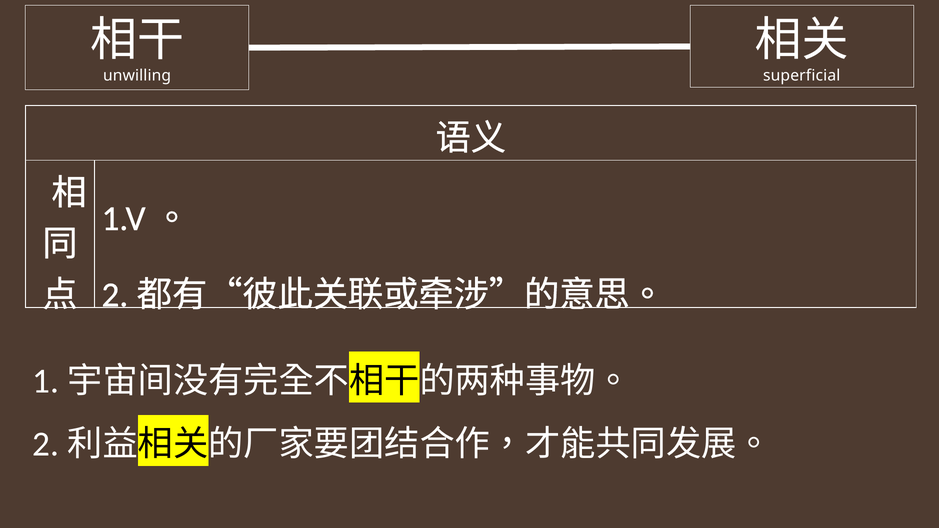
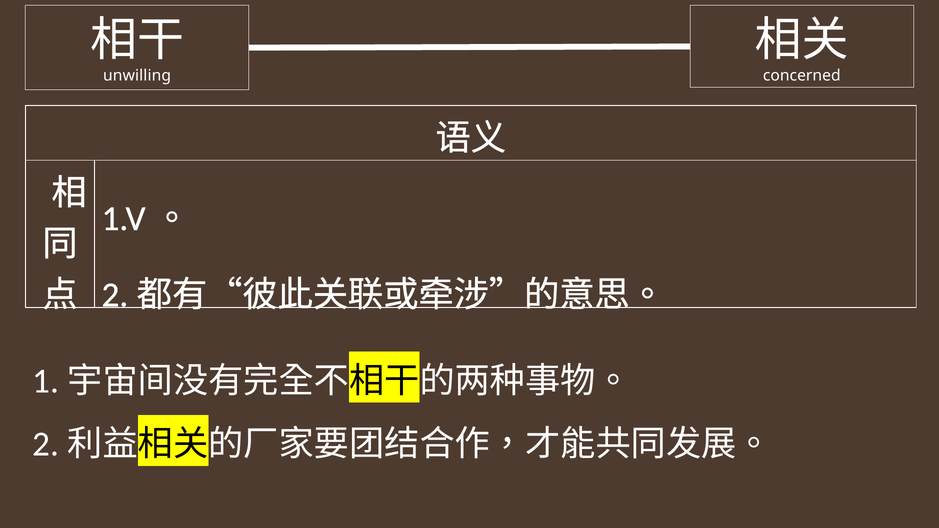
superficial: superficial -> concerned (802, 76)
